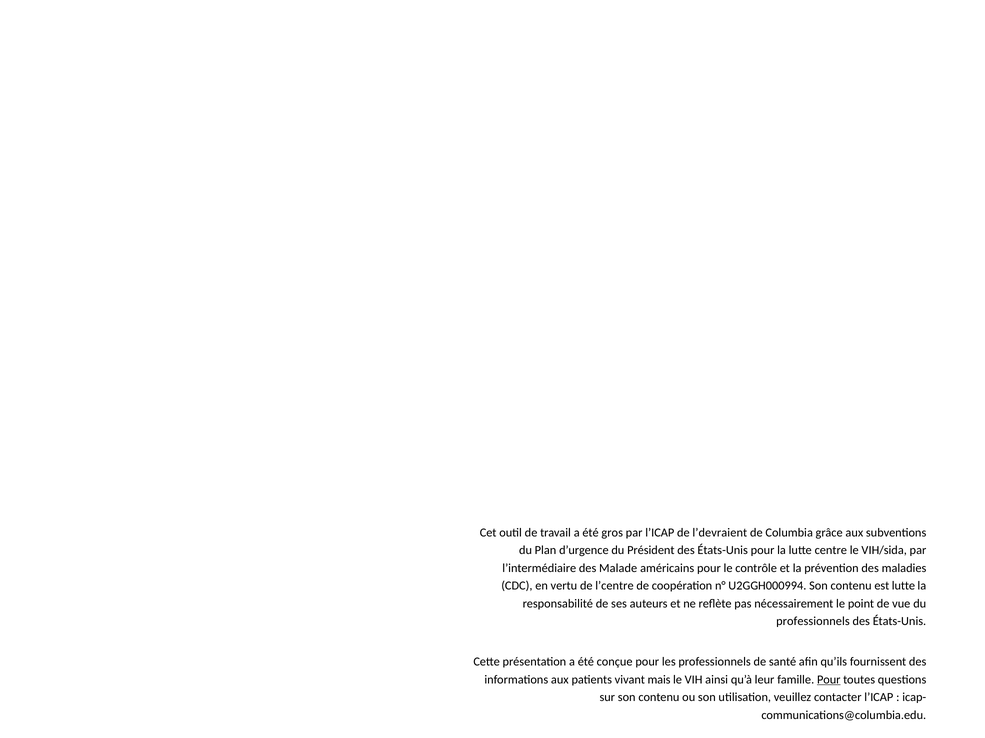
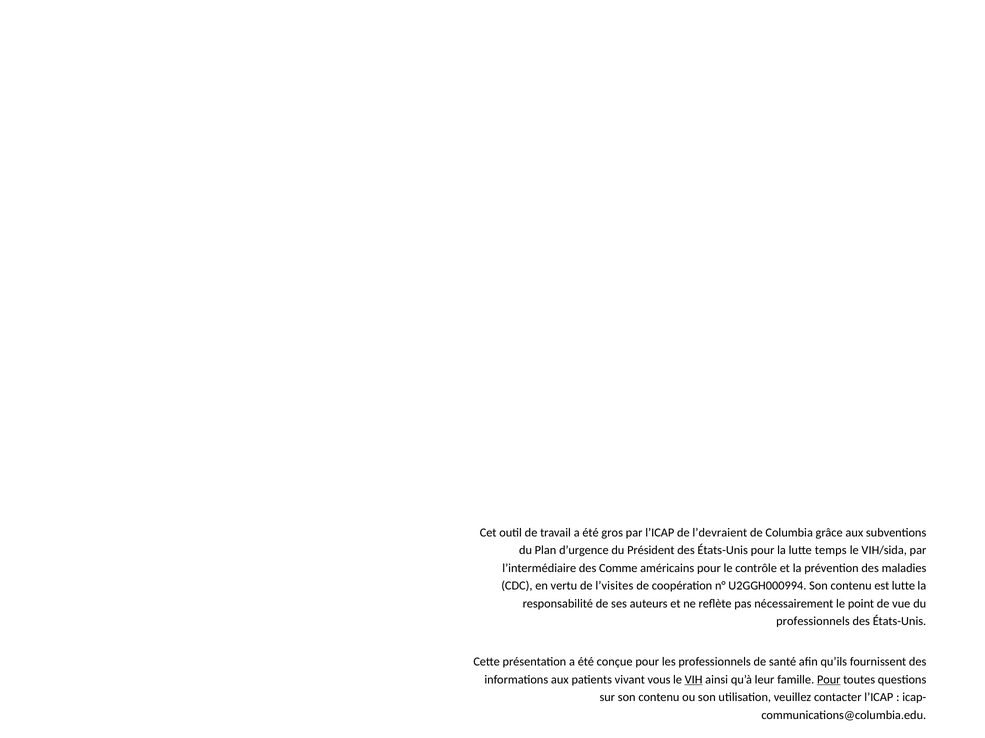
centre: centre -> temps (831, 551)
Malade: Malade -> Comme (618, 569)
l’centre: l’centre -> l’visites (614, 586)
mais: mais -> vous (659, 680)
VIH underline: none -> present (694, 680)
